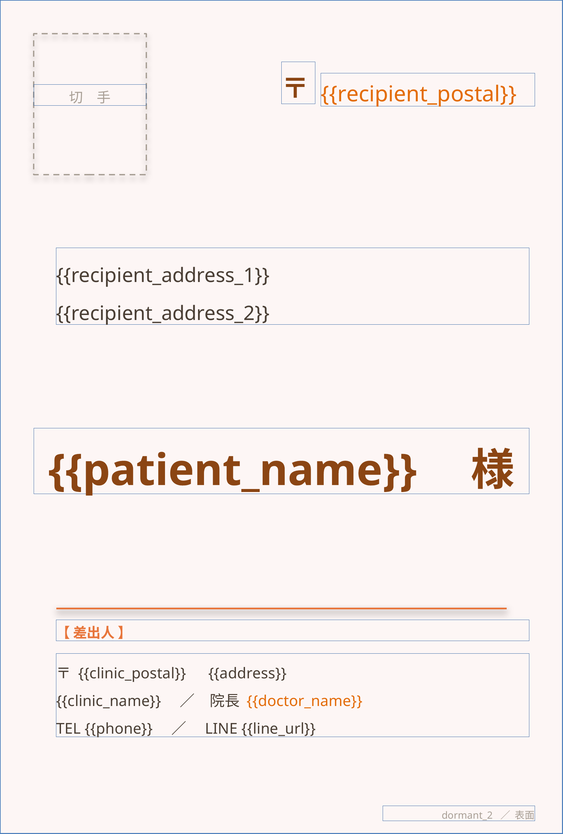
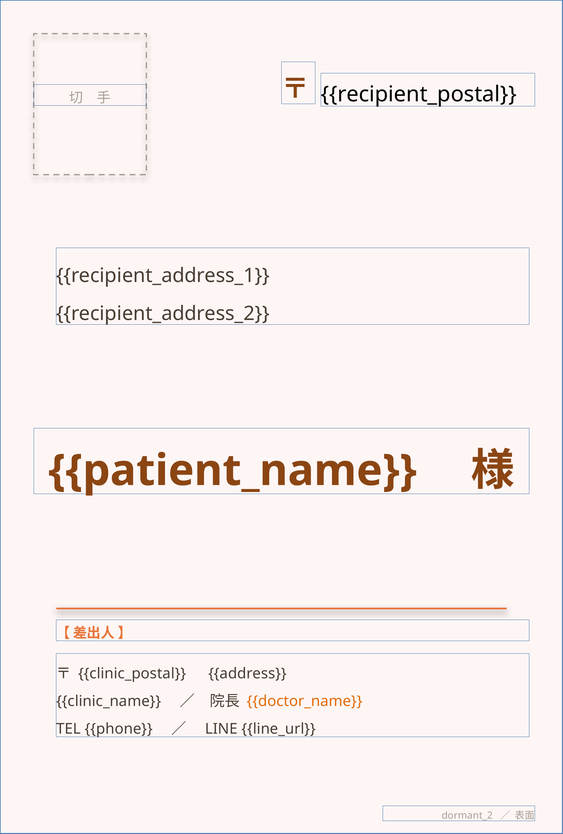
recipient_postal colour: orange -> black (419, 94)
